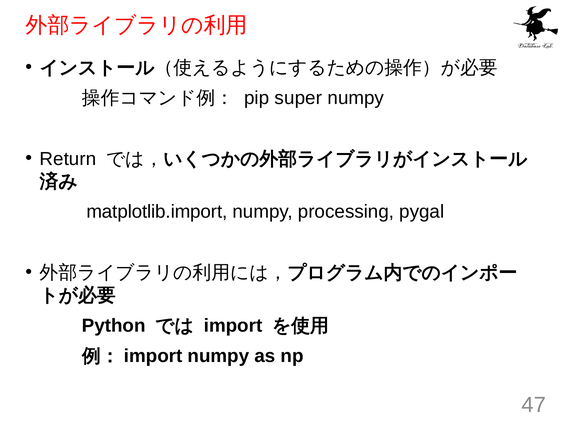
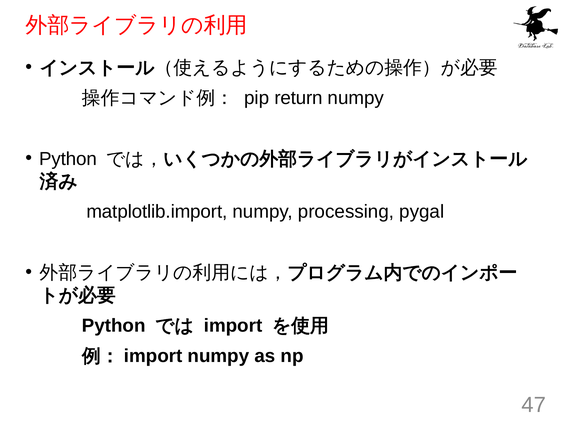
super: super -> return (299, 98)
Return: Return -> Python (68, 159)
